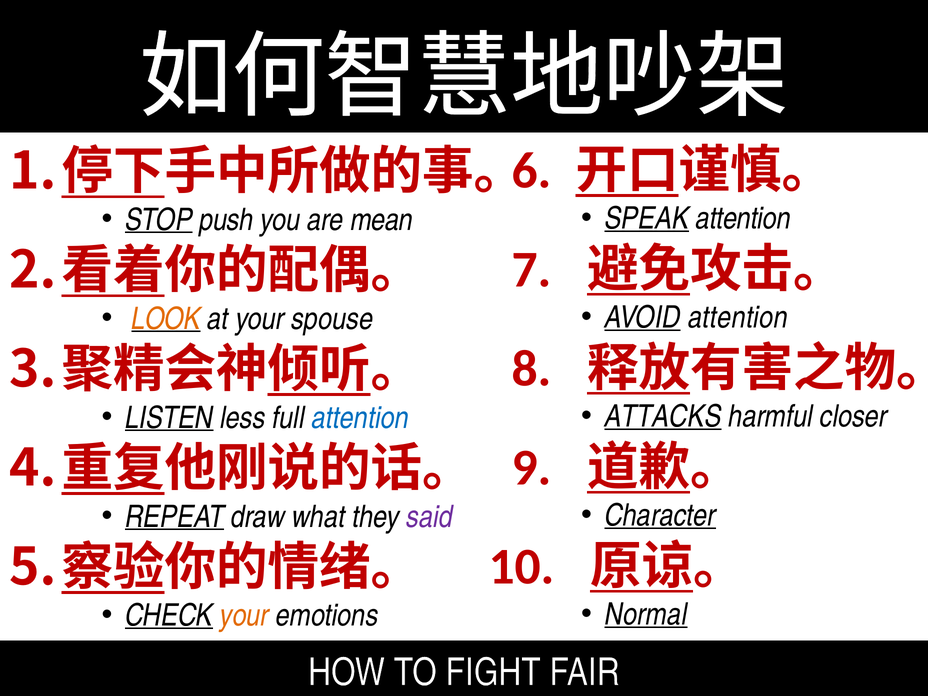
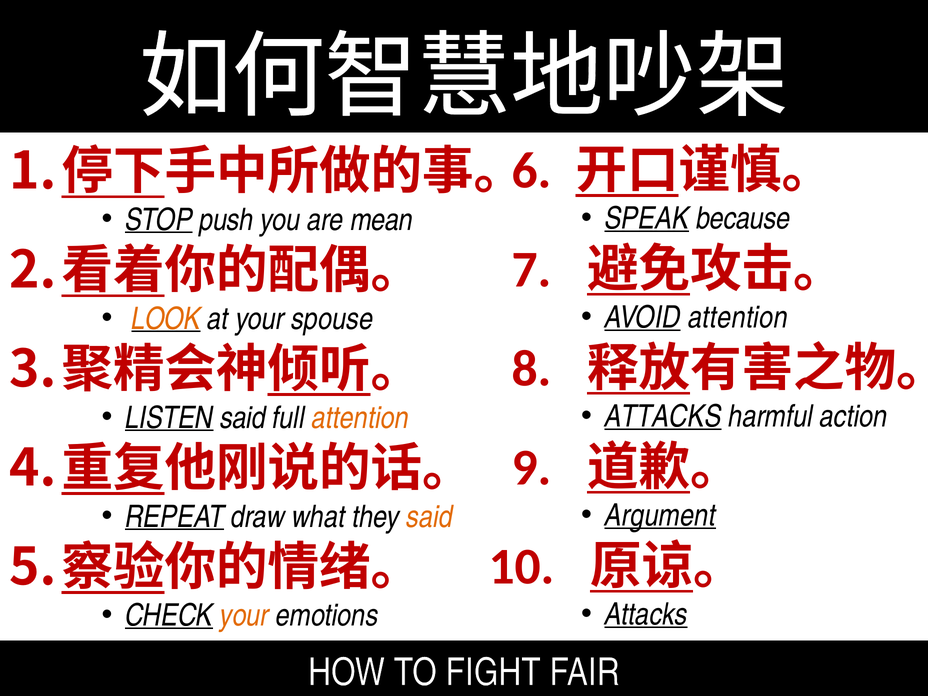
SPEAK attention: attention -> because (743, 219)
closer: closer -> action (854, 417)
LISTEN less: less -> said (243, 418)
attention colour: blue -> orange (360, 418)
Character: Character -> Argument (660, 516)
said colour: purple -> orange (430, 517)
Normal: Normal -> Attacks (646, 615)
